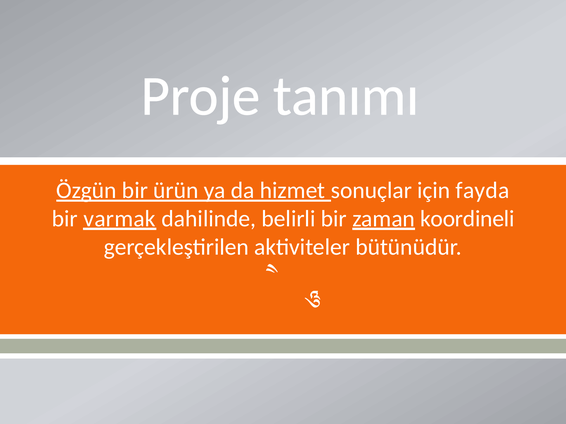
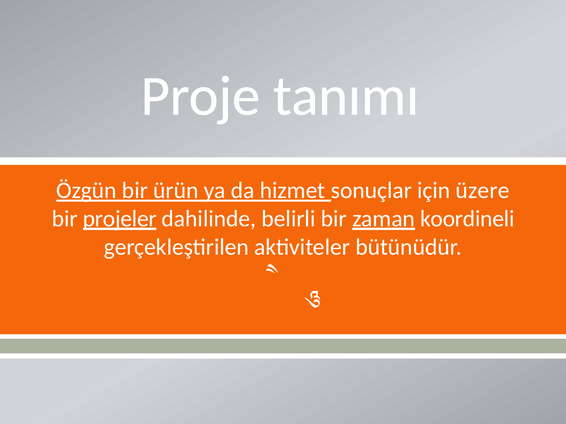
fayda: fayda -> üzere (483, 191)
varmak: varmak -> projeler (120, 219)
